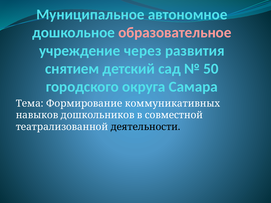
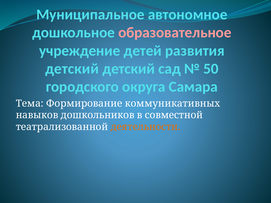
через: через -> детей (143, 51)
снятием: снятием -> детский (72, 69)
деятельности colour: black -> orange (146, 127)
